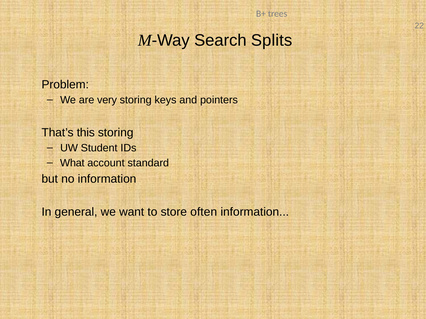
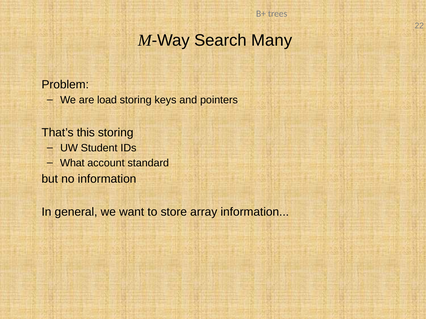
Splits: Splits -> Many (272, 41)
very: very -> load (107, 100)
often: often -> array (204, 212)
